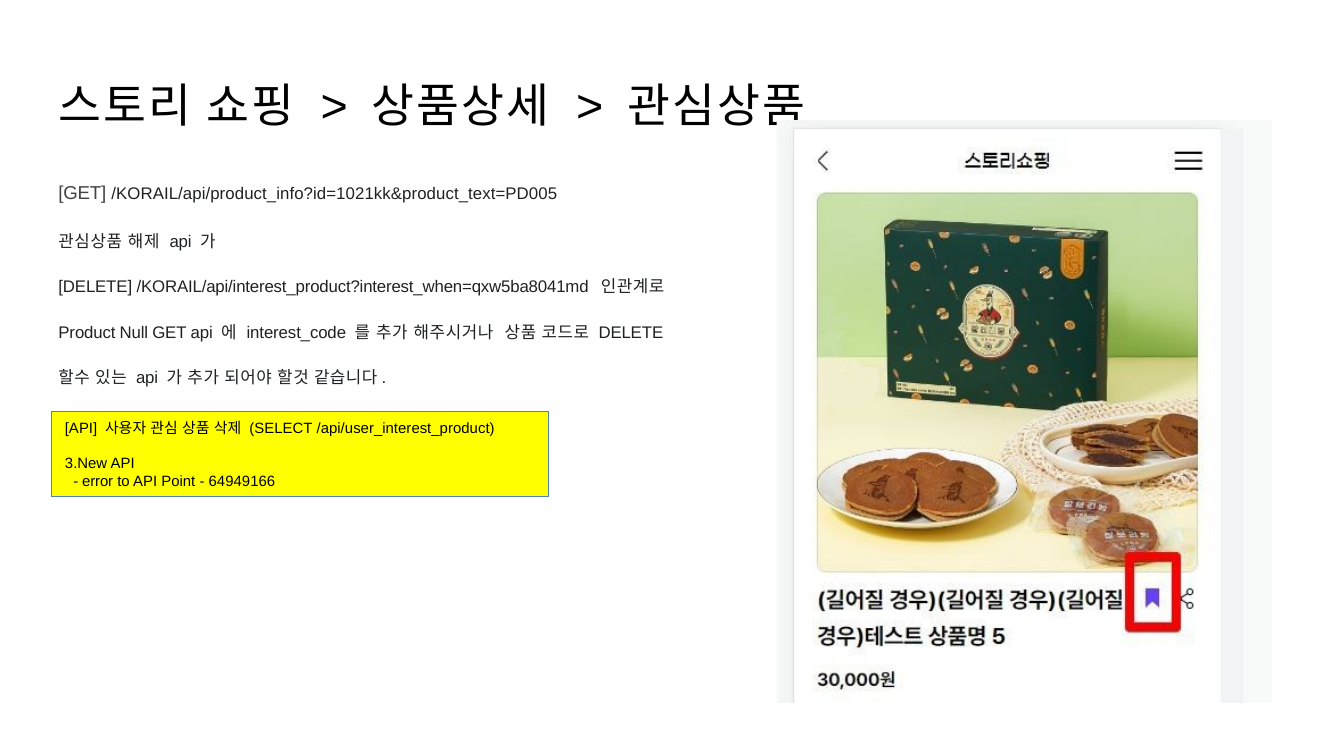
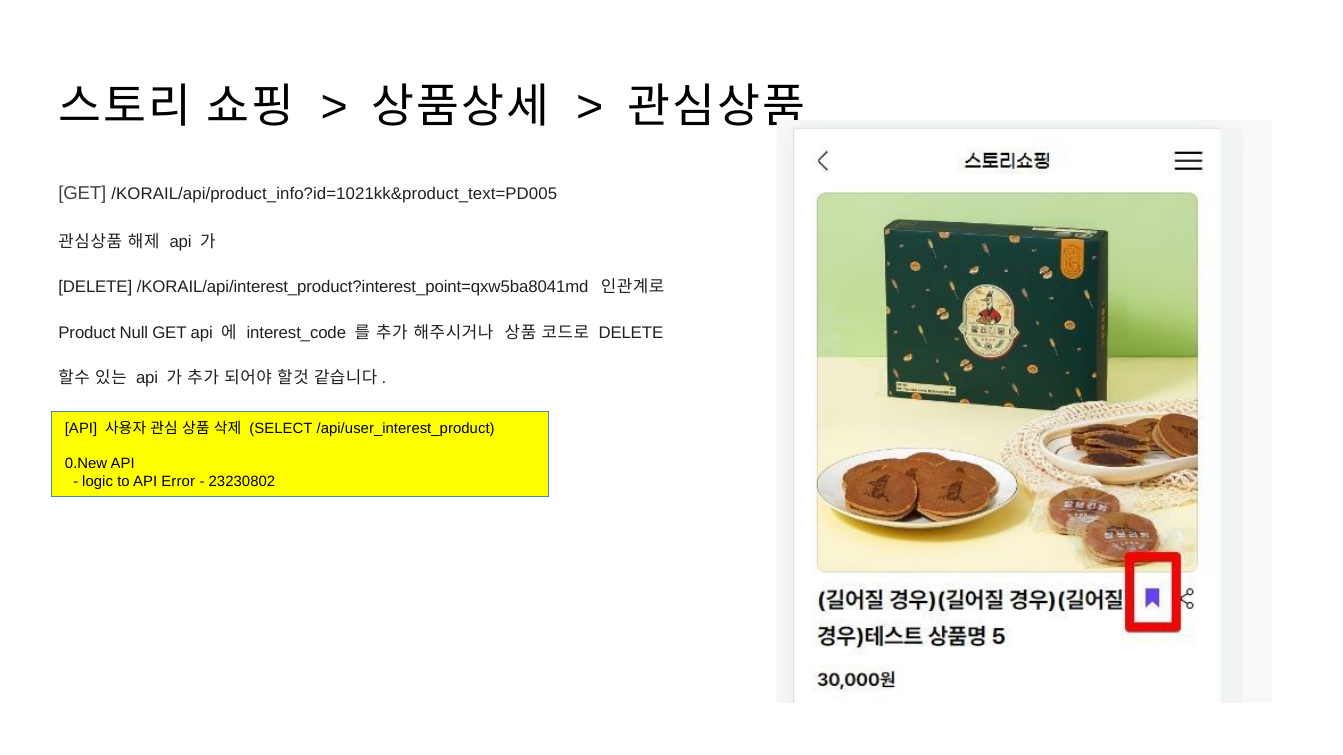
/KORAIL/api/interest_product?interest_when=qxw5ba8041md: /KORAIL/api/interest_product?interest_when=qxw5ba8041md -> /KORAIL/api/interest_product?interest_point=qxw5ba8041md (363, 287)
3.New: 3.New -> 0.New (86, 464)
error: error -> logic (98, 482)
Point: Point -> Error (178, 482)
64949166: 64949166 -> 23230802 (242, 482)
